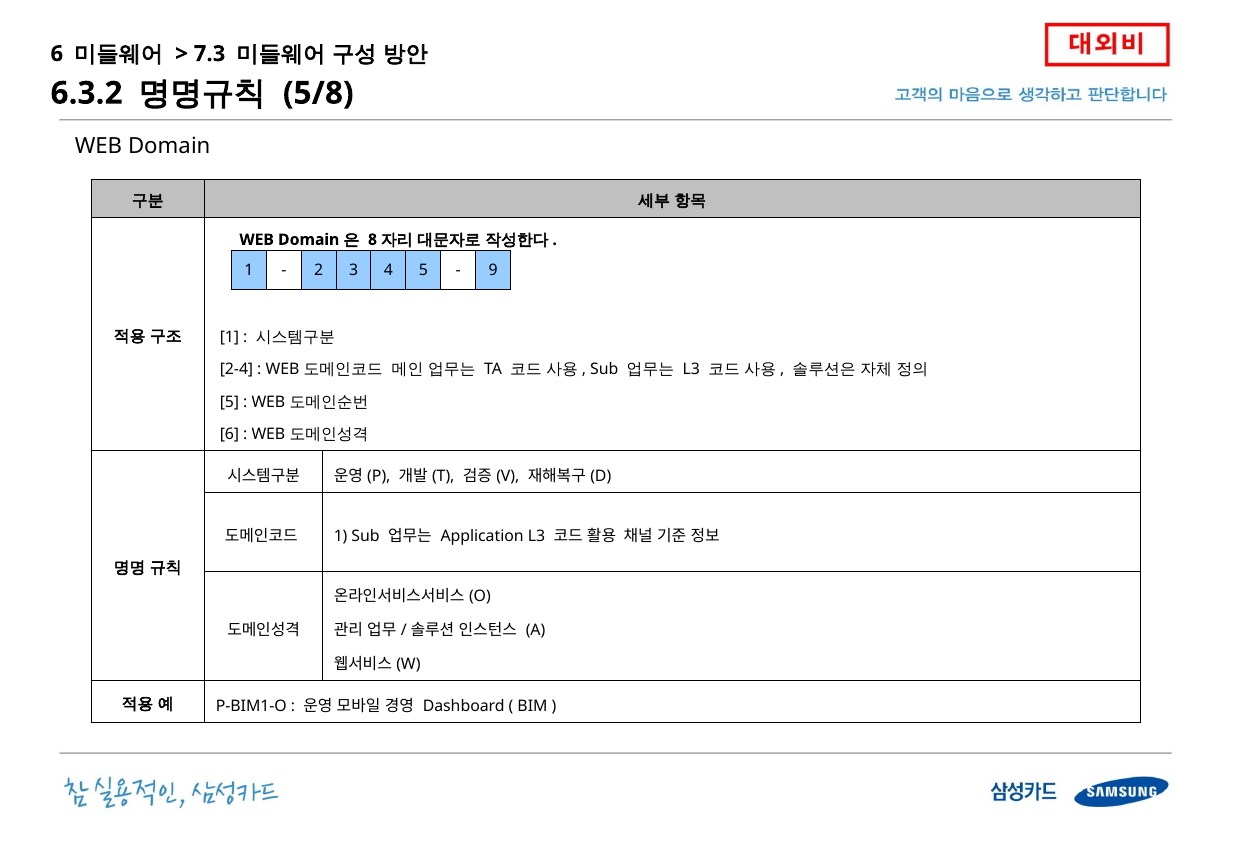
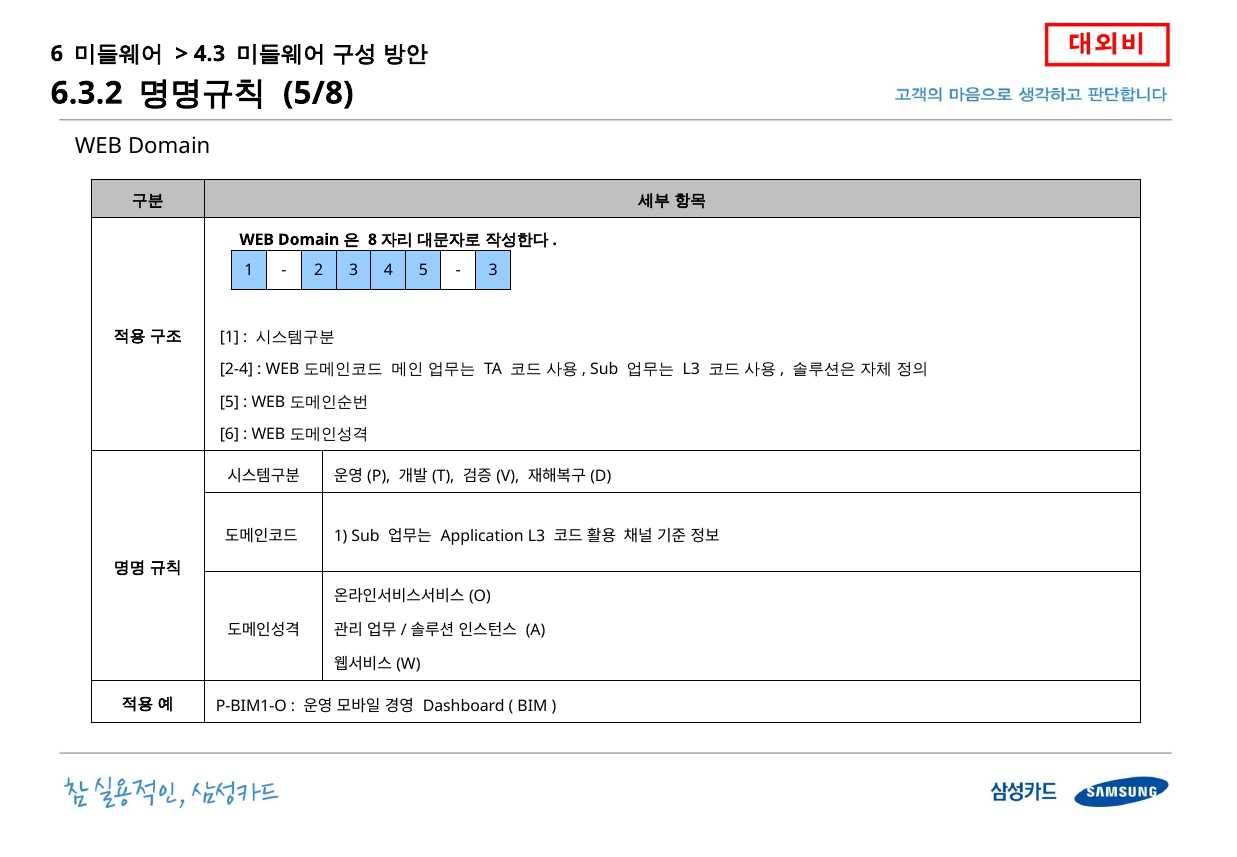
7.3: 7.3 -> 4.3 (210, 54)
9: 9 -> 3 (493, 271)
